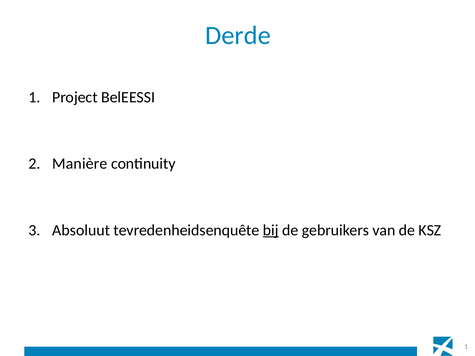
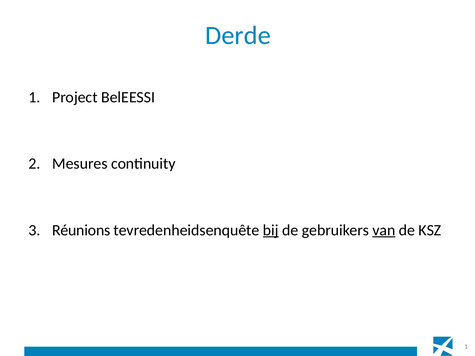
Manière: Manière -> Mesures (80, 164)
Absoluut: Absoluut -> Réunions (81, 230)
van underline: none -> present (384, 230)
